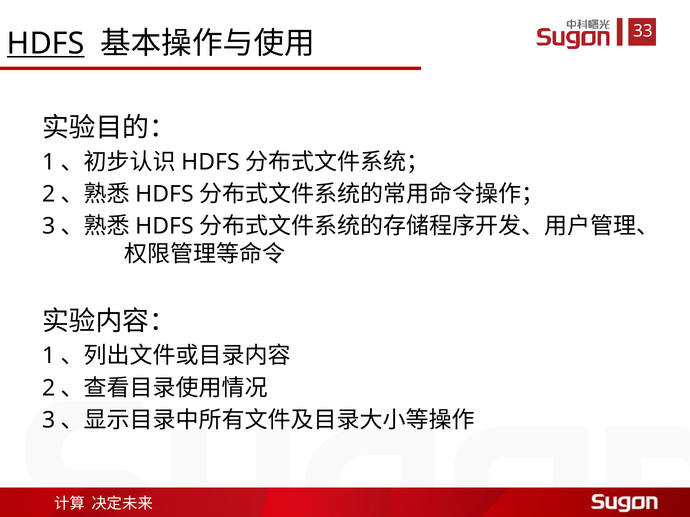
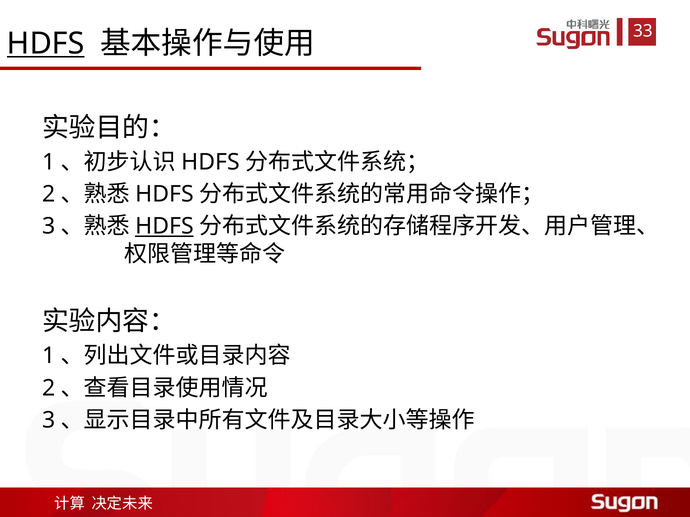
HDFS underline: none -> present (164, 227)
